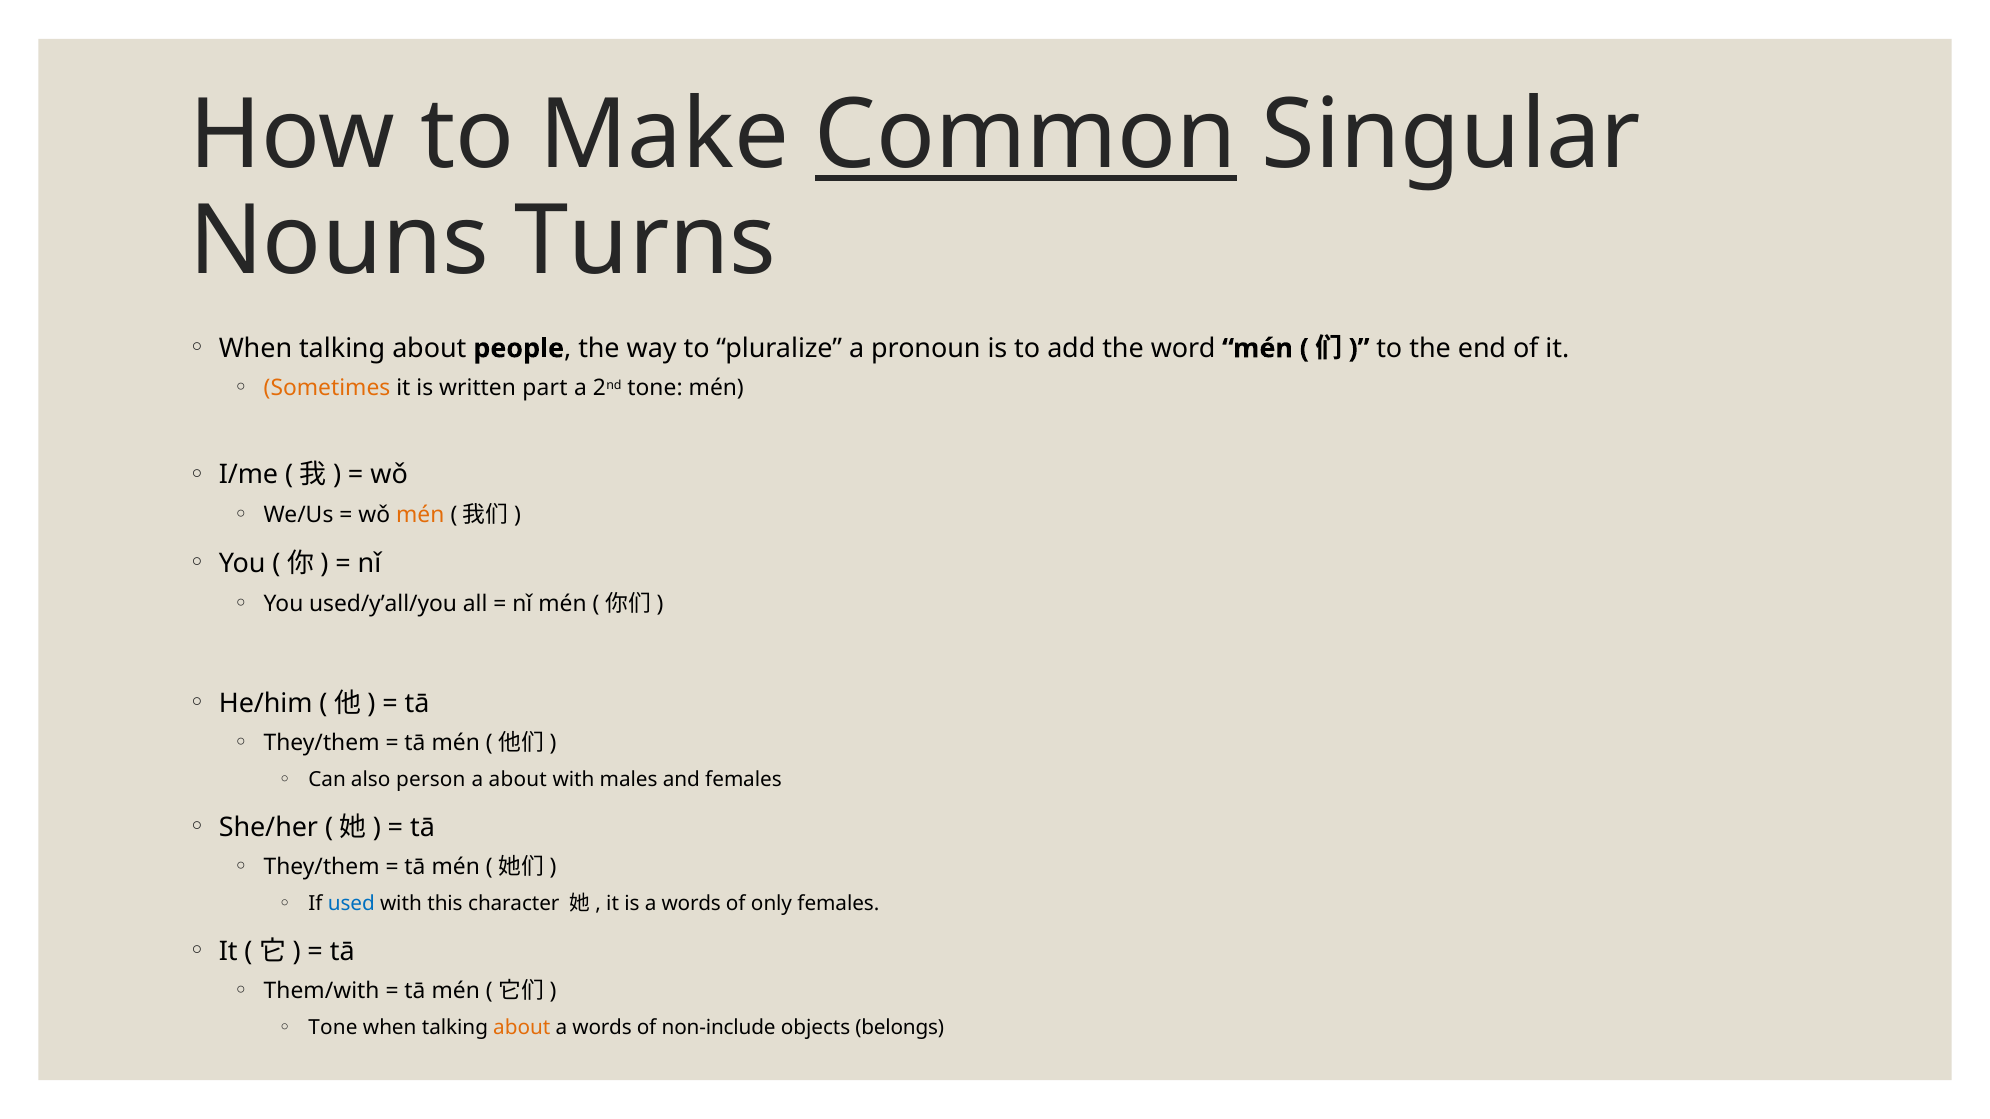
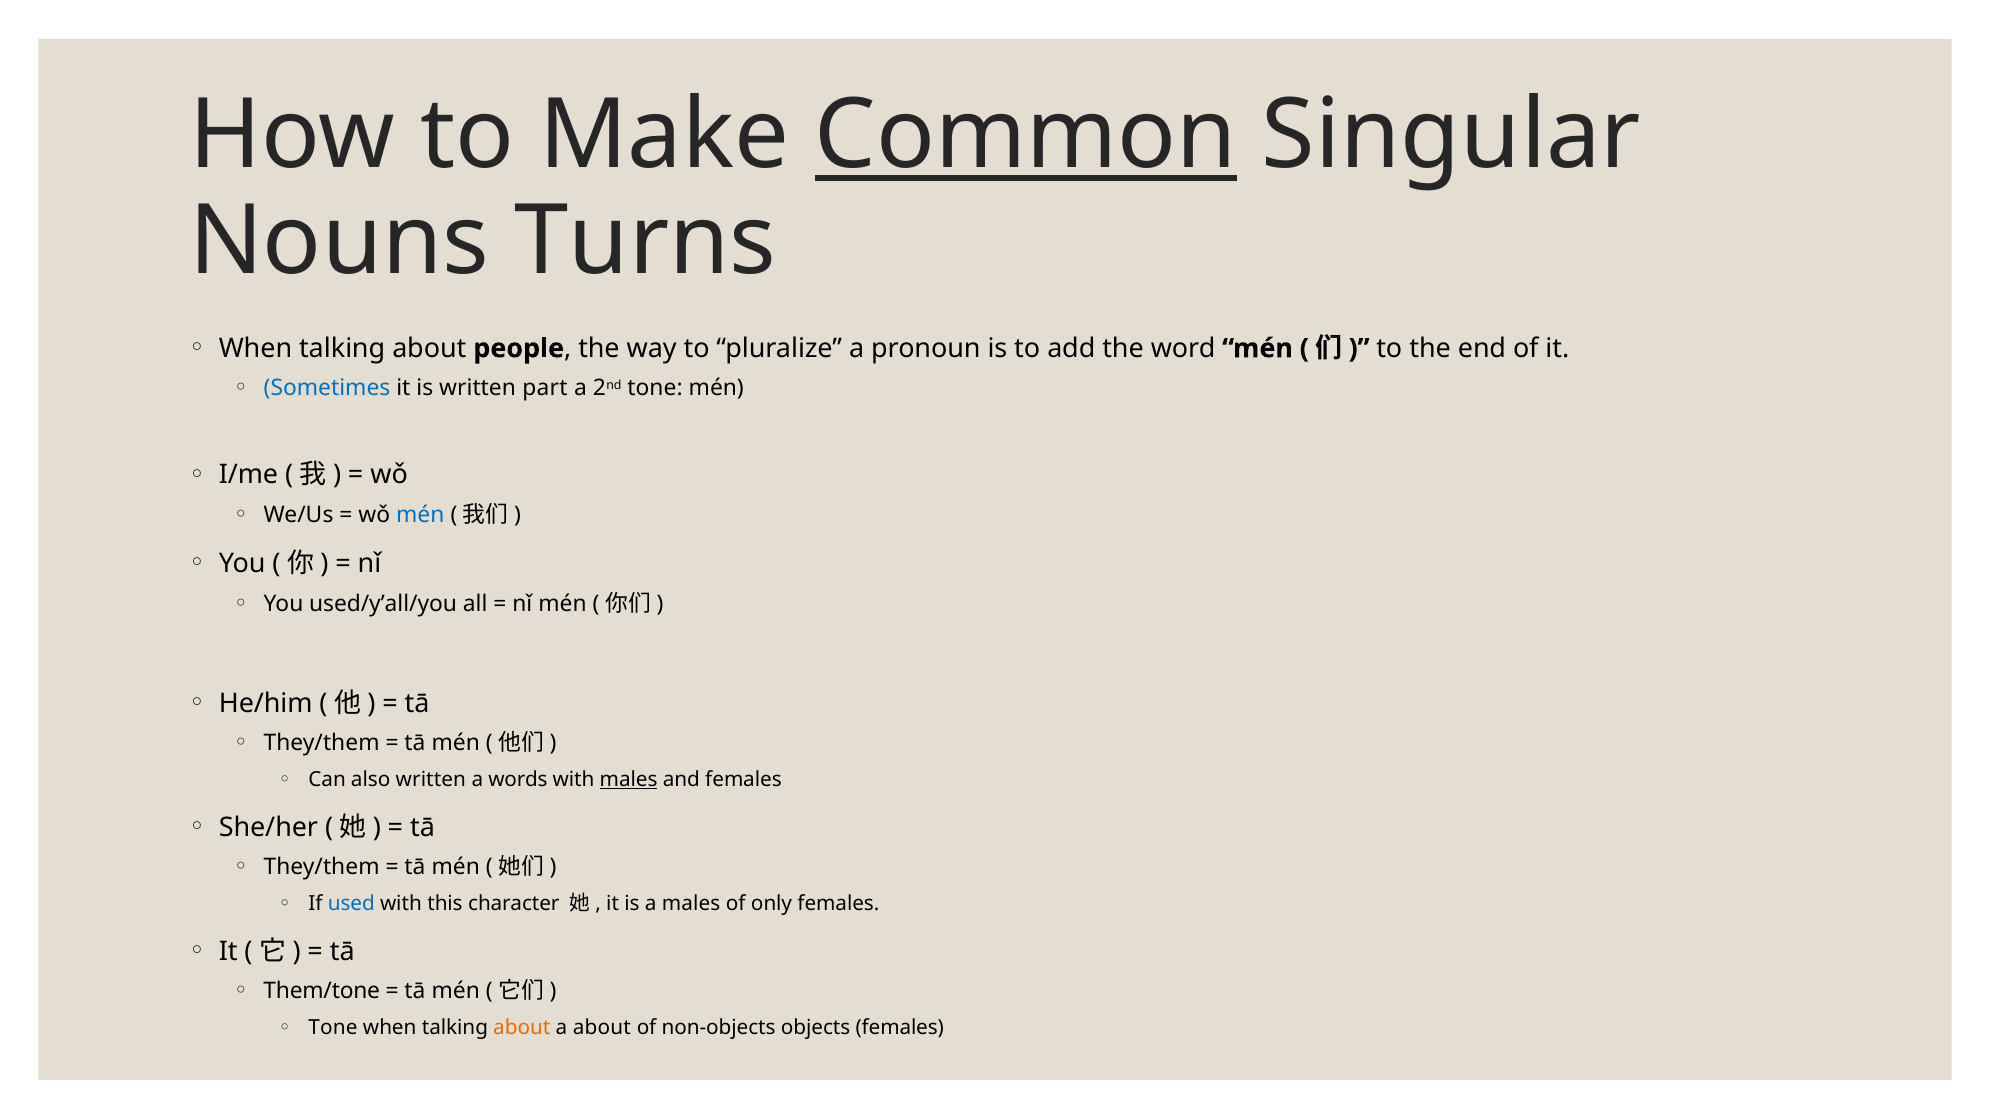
Sometimes colour: orange -> blue (327, 388)
mén colour: orange -> blue (420, 515)
also person: person -> written (431, 780)
a about: about -> words (518, 780)
males underline: none -> present (629, 780)
is a words: words -> males (691, 904)
Them/with: Them/with -> Them/tone (322, 992)
words: words -> about (602, 1028)
non-include: non-include -> non-objects (719, 1028)
objects belongs: belongs -> females (900, 1028)
